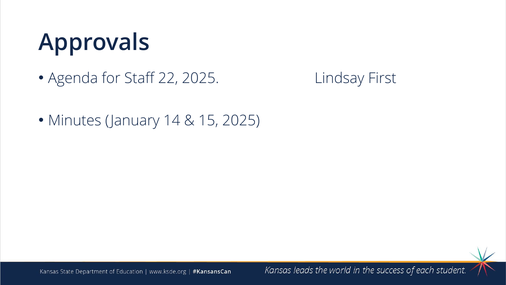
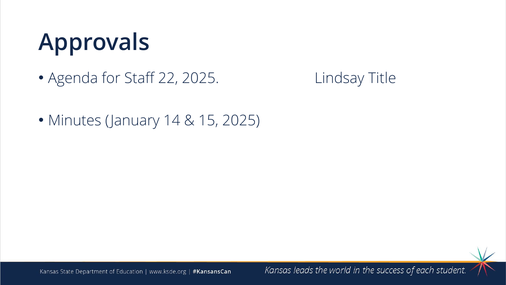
First: First -> Title (382, 78)
